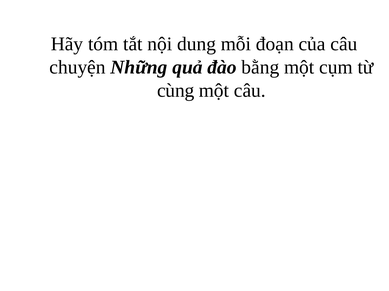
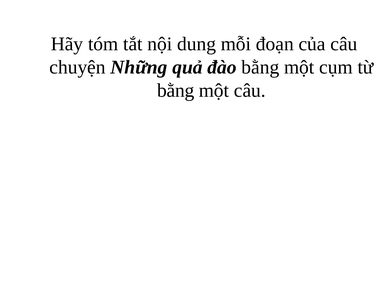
cùng: cùng -> bằng (176, 91)
